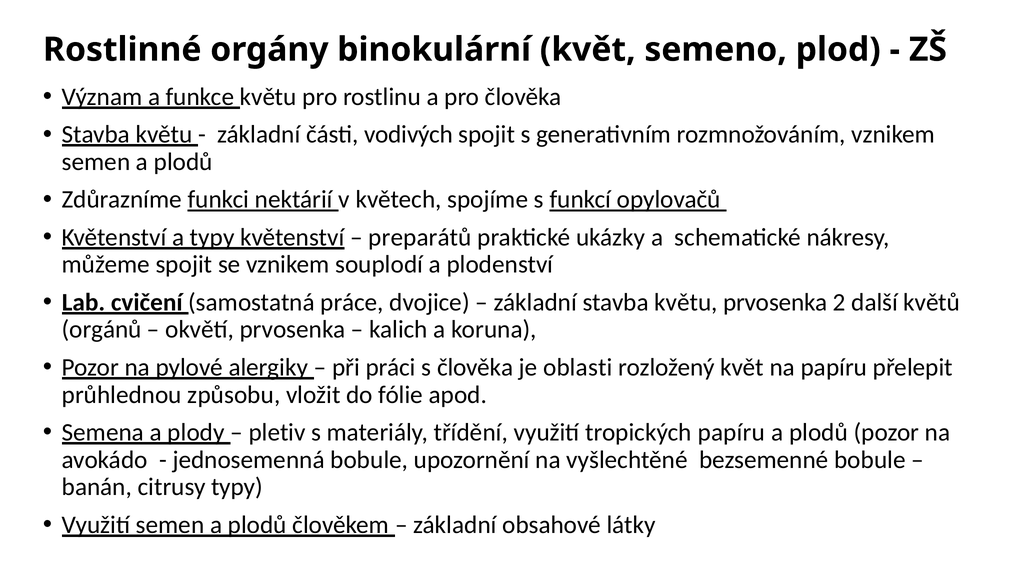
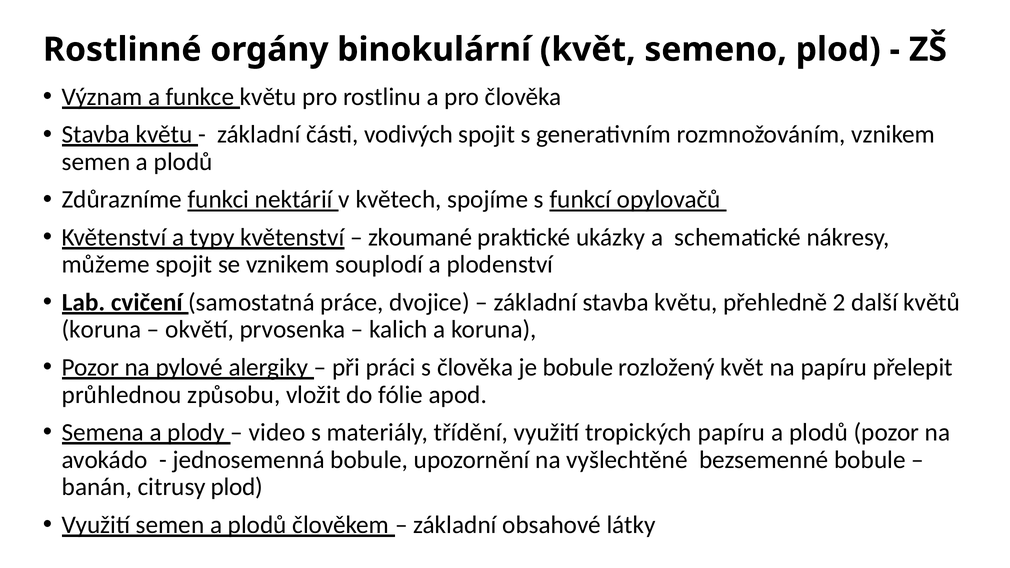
preparátů: preparátů -> zkoumané (420, 237)
květu prvosenka: prvosenka -> přehledně (775, 302)
orgánů: orgánů -> koruna (102, 330)
je oblasti: oblasti -> bobule (578, 368)
pletiv: pletiv -> video (277, 433)
citrusy typy: typy -> plod (237, 487)
